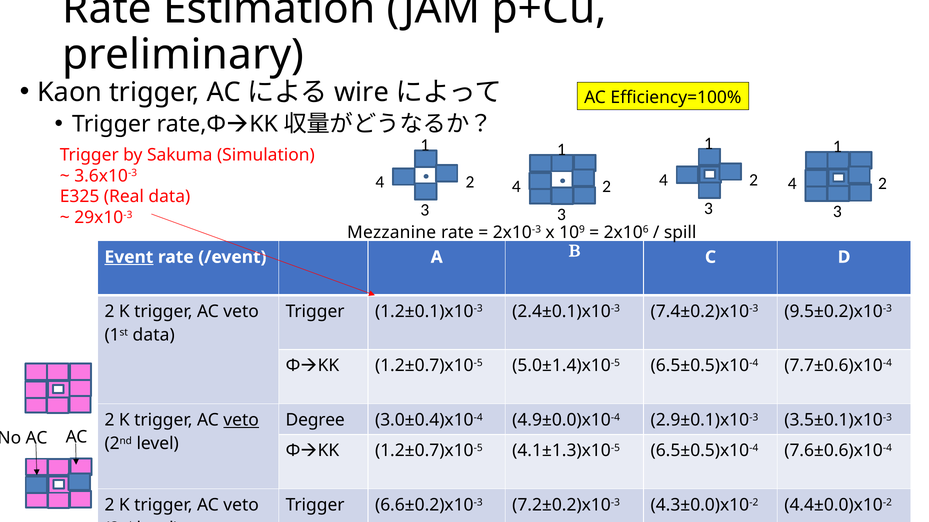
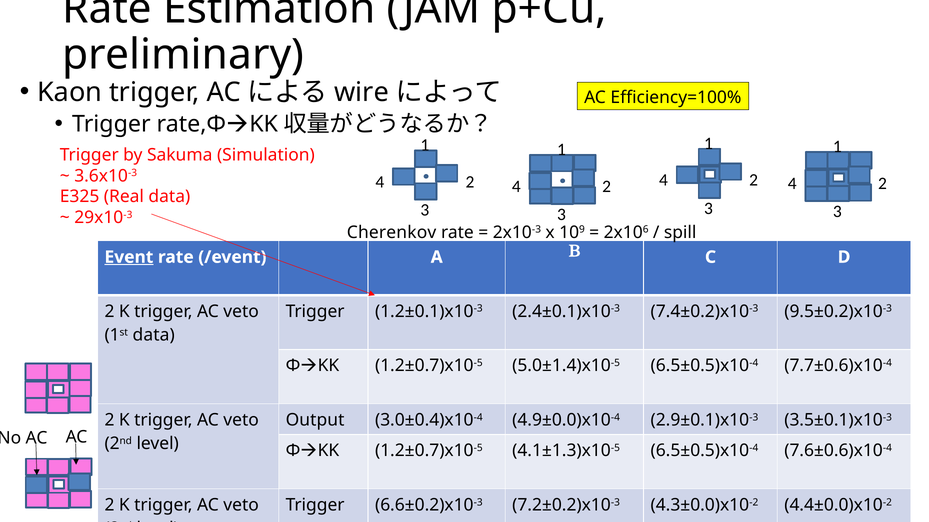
Mezzanine: Mezzanine -> Cherenkov (392, 233)
veto underline: present -> none (241, 420)
Degree: Degree -> Output (315, 420)
